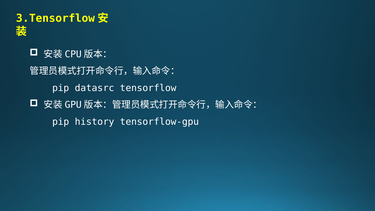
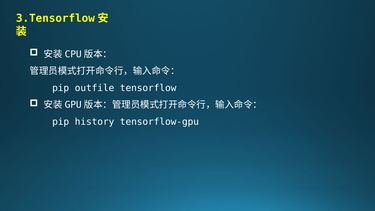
datasrc: datasrc -> outfile (95, 88)
